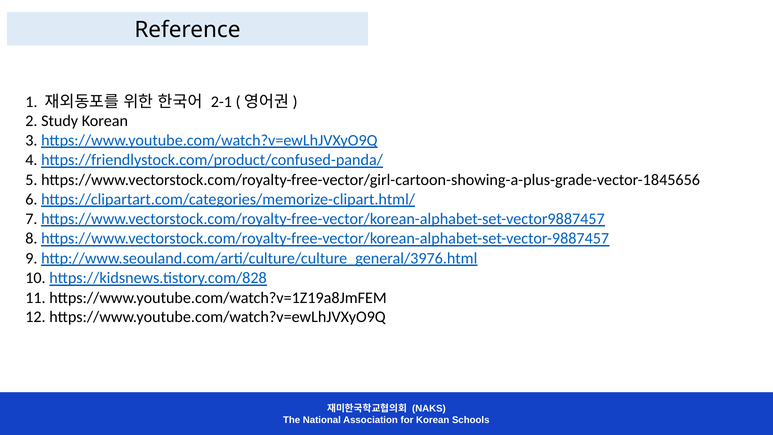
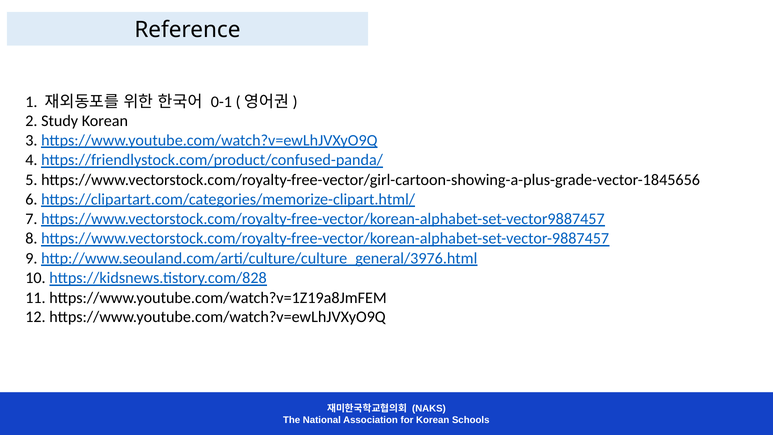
2-1: 2-1 -> 0-1 (221, 102)
